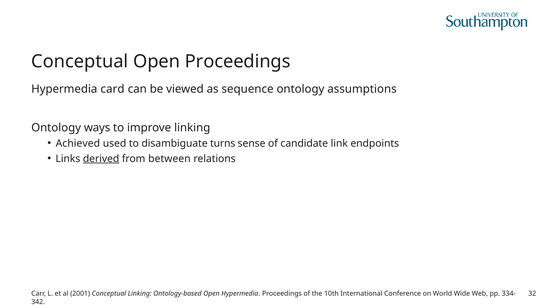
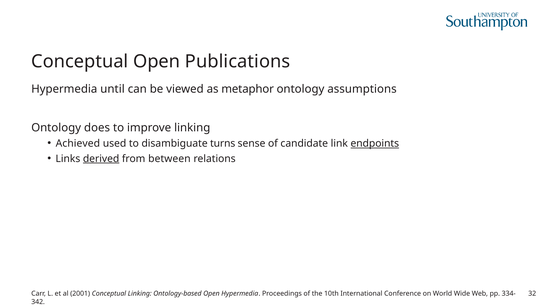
Open Proceedings: Proceedings -> Publications (238, 62)
card: card -> until (113, 89)
sequence: sequence -> metaphor (248, 89)
ways: ways -> does (97, 128)
endpoints underline: none -> present (375, 144)
